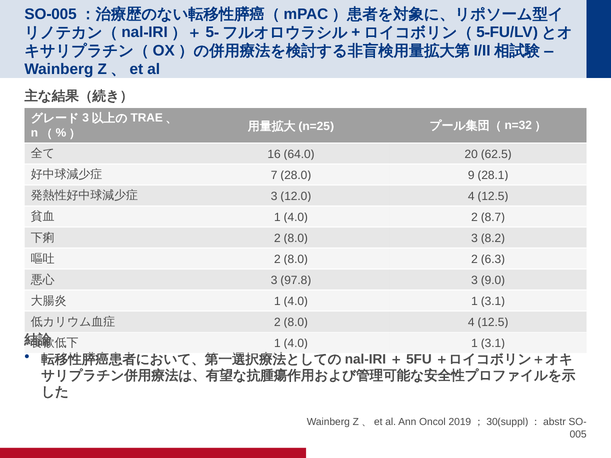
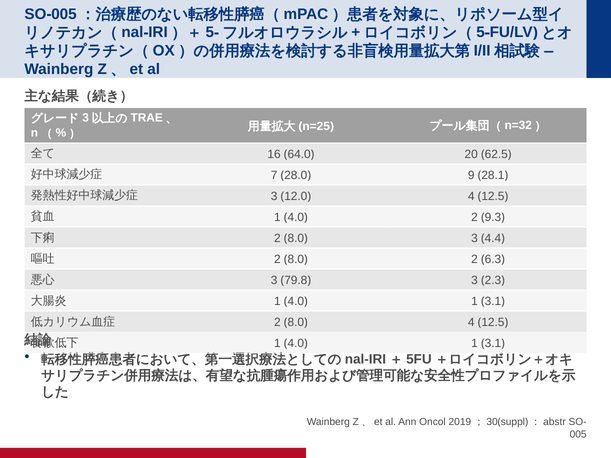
8.7: 8.7 -> 9.3 (493, 217)
8.2: 8.2 -> 4.4 (493, 238)
97.8: 97.8 -> 79.8 (296, 280)
9.0: 9.0 -> 2.3 (493, 280)
